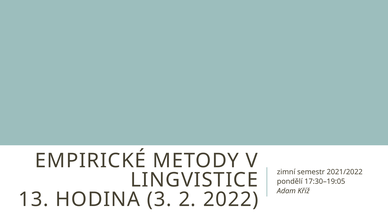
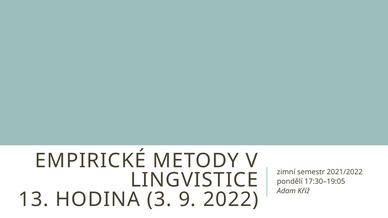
2: 2 -> 9 (187, 200)
